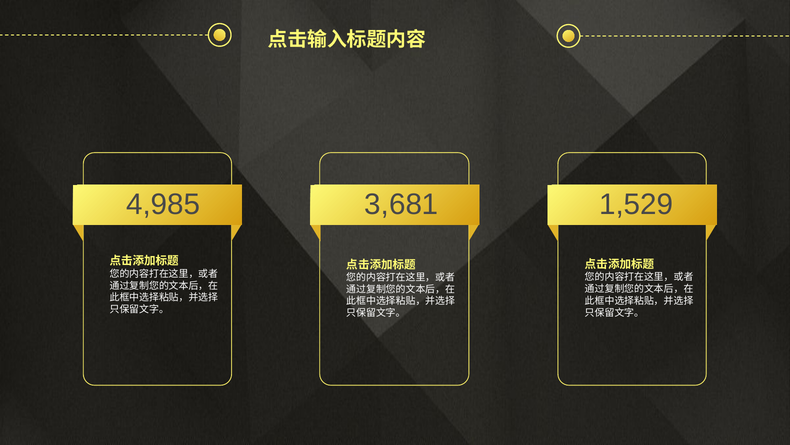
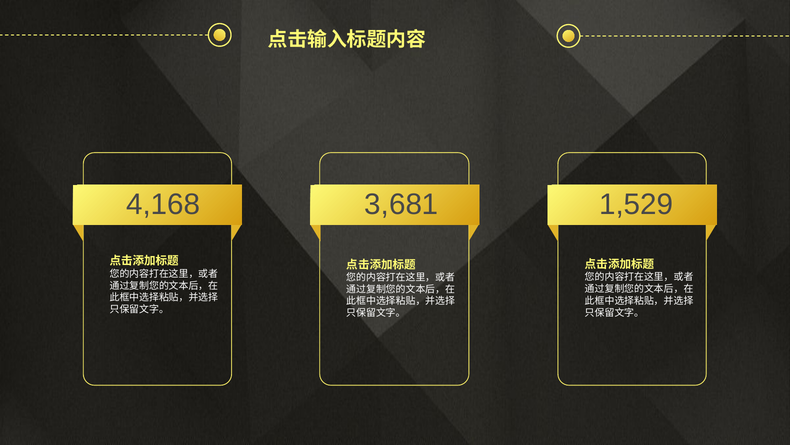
4,985: 4,985 -> 4,168 (163, 204)
